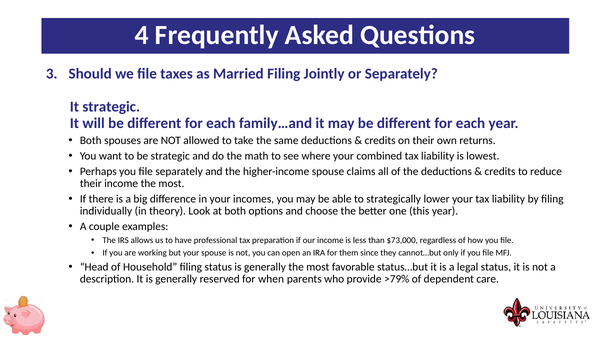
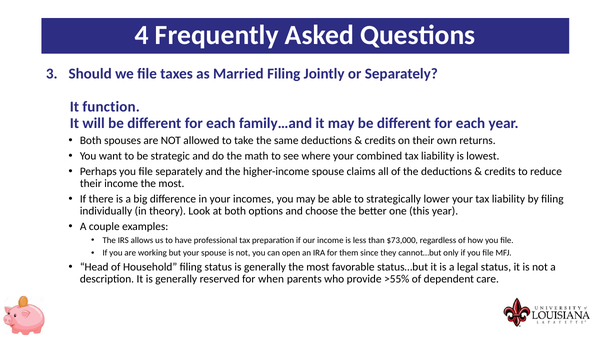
It strategic: strategic -> function (111, 107)
>79%: >79% -> >55% (397, 279)
